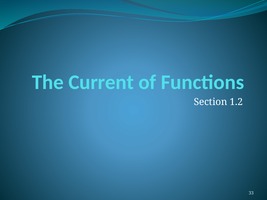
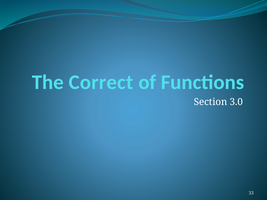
Current: Current -> Correct (101, 82)
1.2: 1.2 -> 3.0 (236, 102)
